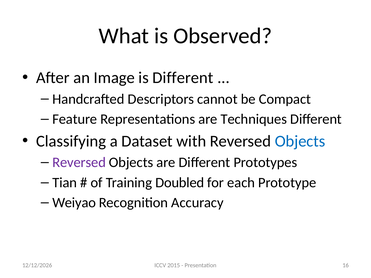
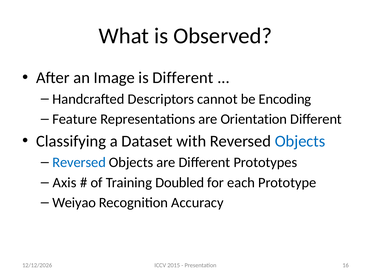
Compact: Compact -> Encoding (285, 99)
Techniques: Techniques -> Orientation (254, 119)
Reversed colour: purple -> blue (79, 163)
Tian: Tian -> Axis (65, 183)
